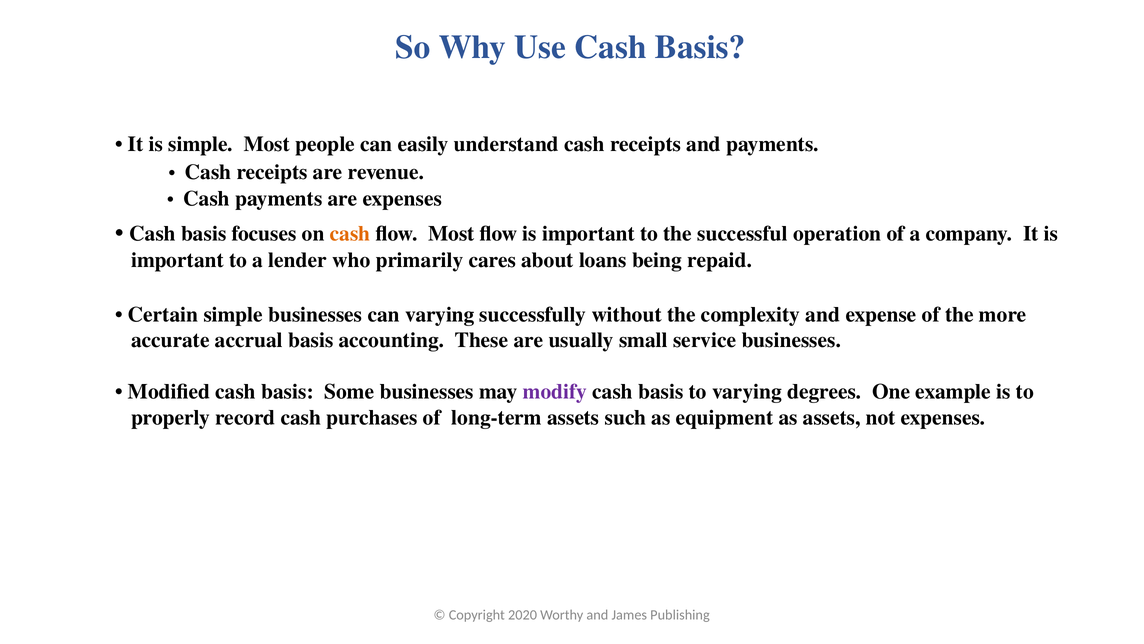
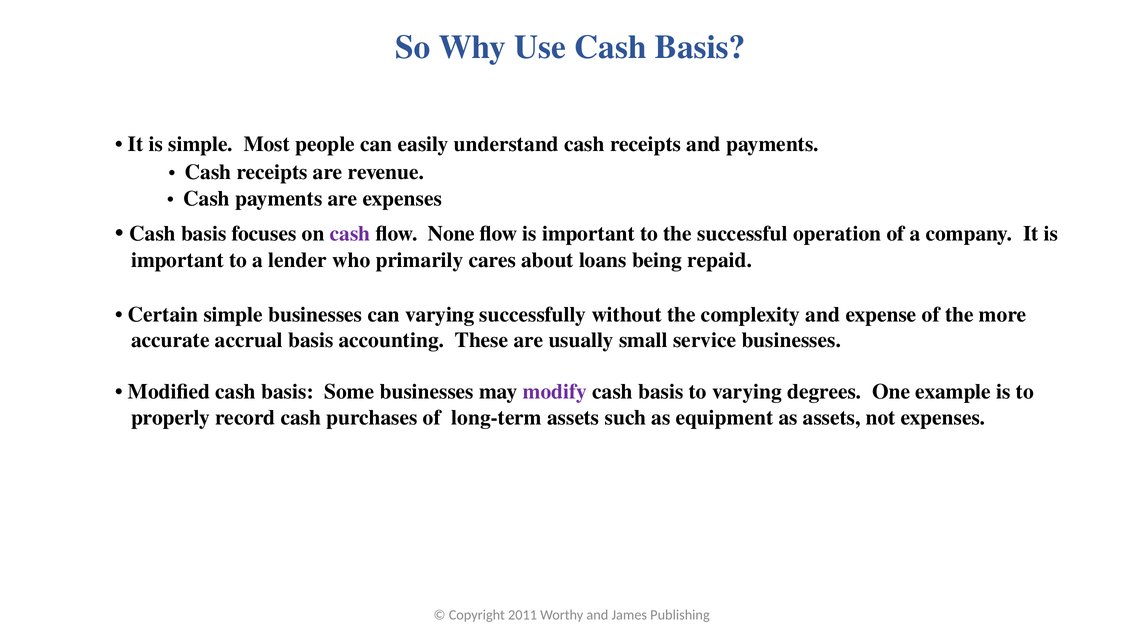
cash colour: orange -> purple (350, 234)
flow Most: Most -> None (451, 234)
2020: 2020 -> 2011 (523, 614)
